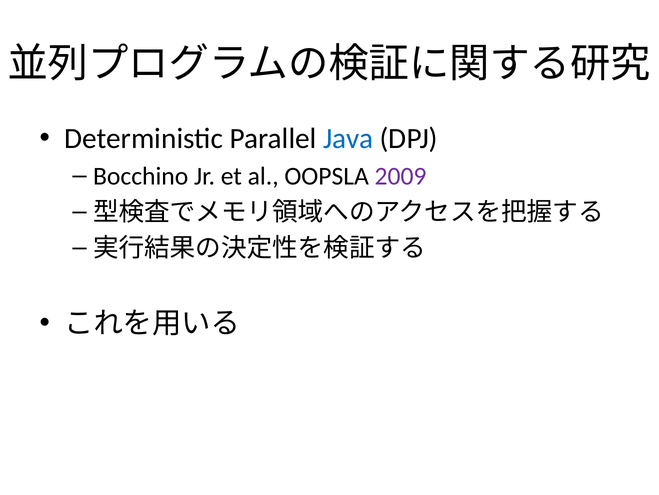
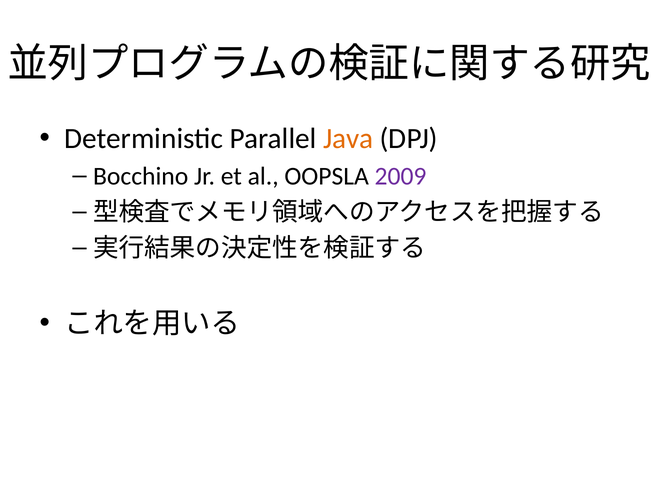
Java colour: blue -> orange (348, 138)
